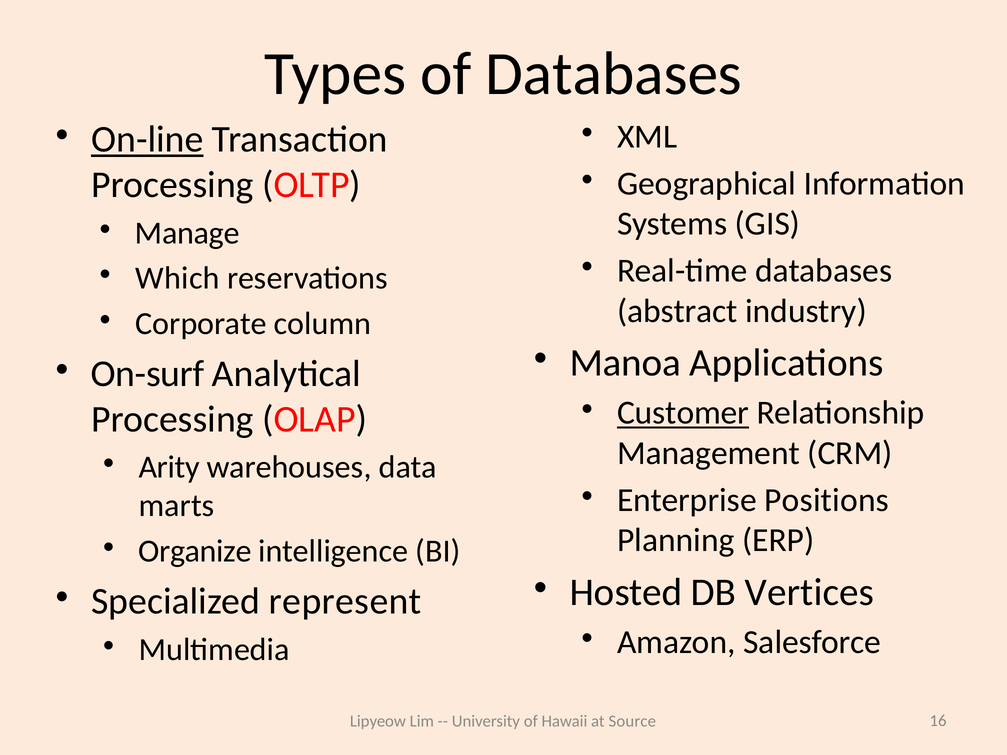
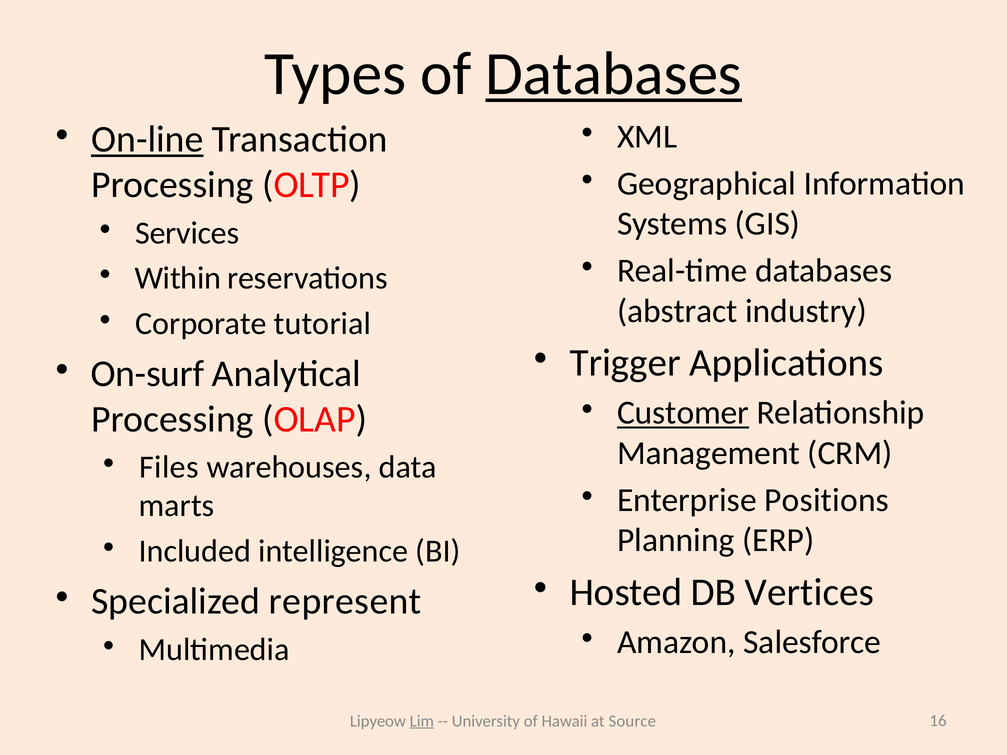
Databases underline: none -> present (614, 74)
Manage: Manage -> Services (187, 233)
Which: Which -> Within (178, 278)
column: column -> tutorial (322, 324)
Manoa: Manoa -> Trigger (625, 363)
Arity: Arity -> Files (169, 467)
Organize: Organize -> Included (195, 551)
Lim underline: none -> present (422, 721)
